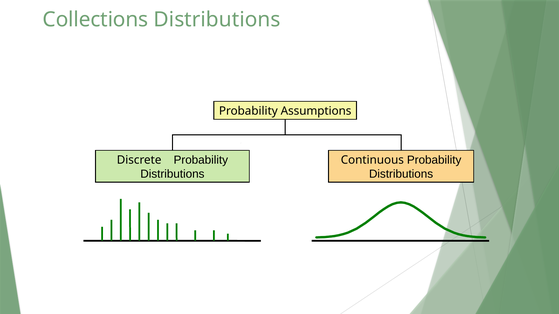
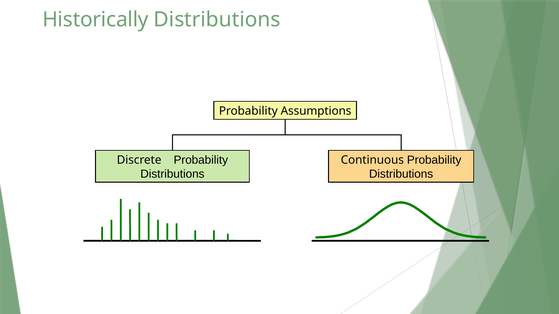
Collections: Collections -> Historically (95, 20)
